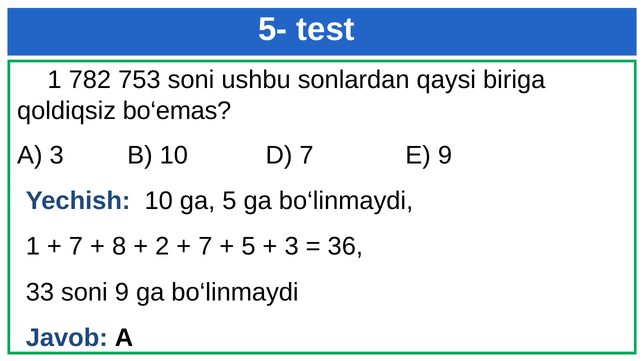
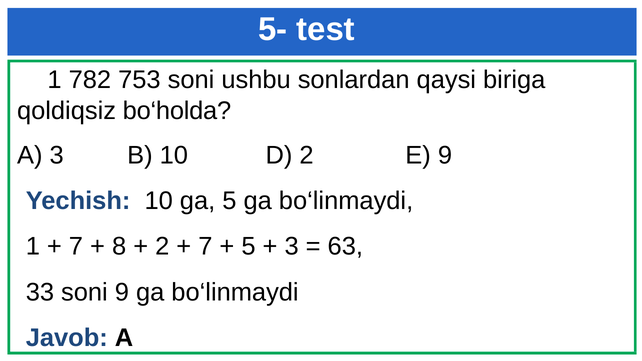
bo‘emas: bo‘emas -> bo‘holda (177, 111)
D 7: 7 -> 2 (307, 155)
36: 36 -> 63 (345, 247)
